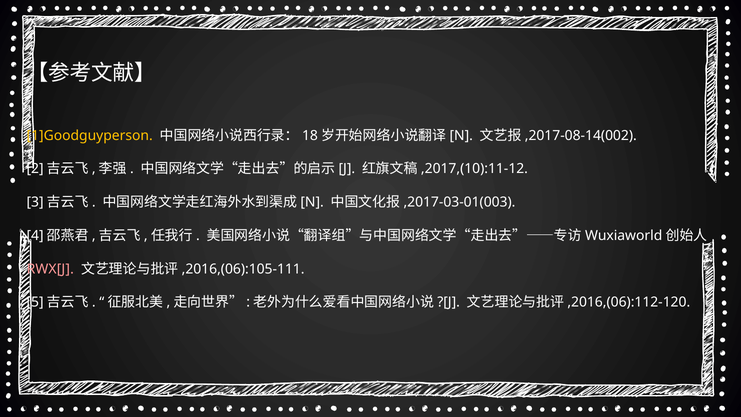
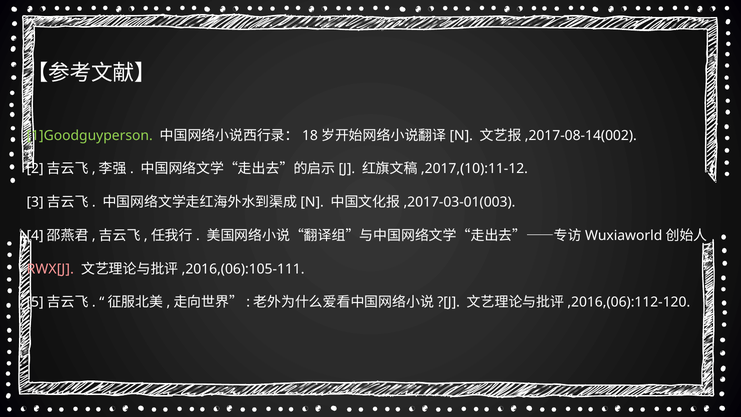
1]Goodguyperson colour: yellow -> light green (90, 135)
